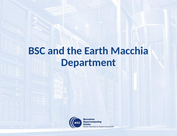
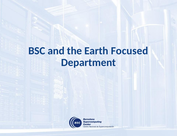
Macchia: Macchia -> Focused (130, 51)
